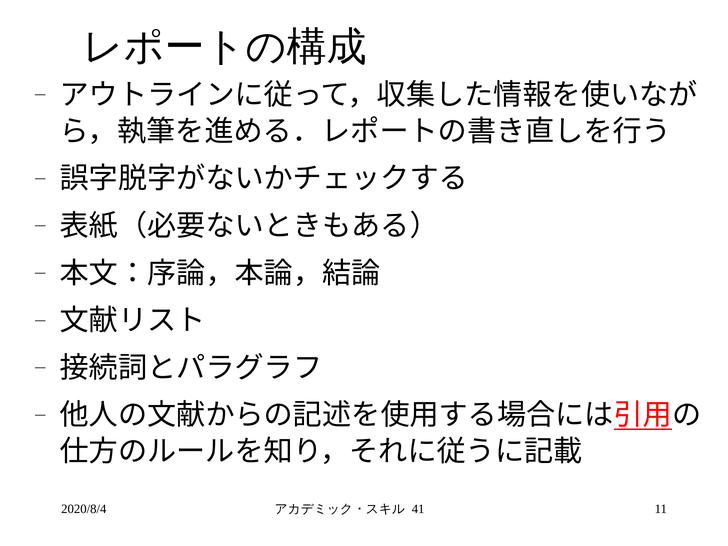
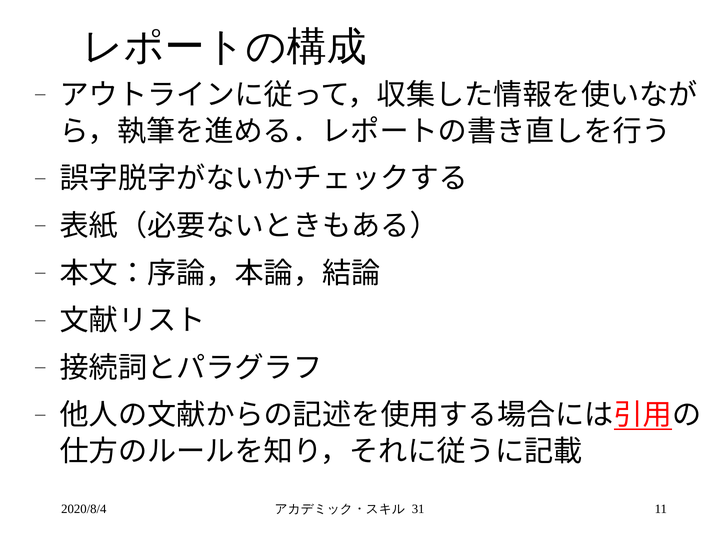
41: 41 -> 31 (418, 509)
